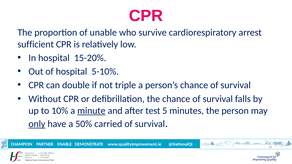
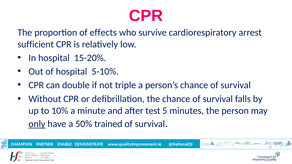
unable: unable -> effects (103, 33)
minute underline: present -> none (91, 111)
carried: carried -> trained (108, 124)
